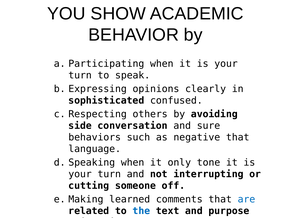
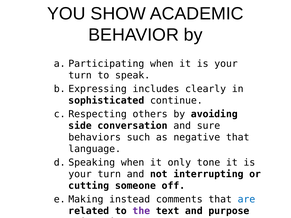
opinions: opinions -> includes (156, 89)
confused: confused -> continue (176, 101)
learned: learned -> instead (130, 200)
the colour: blue -> purple (141, 211)
